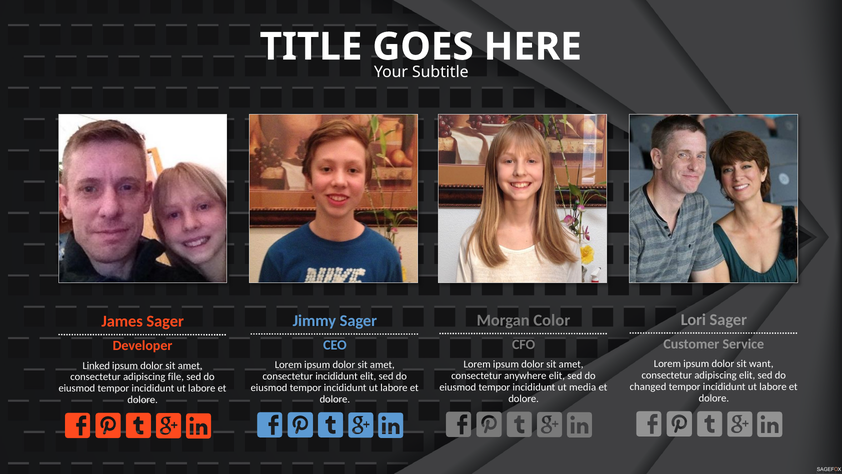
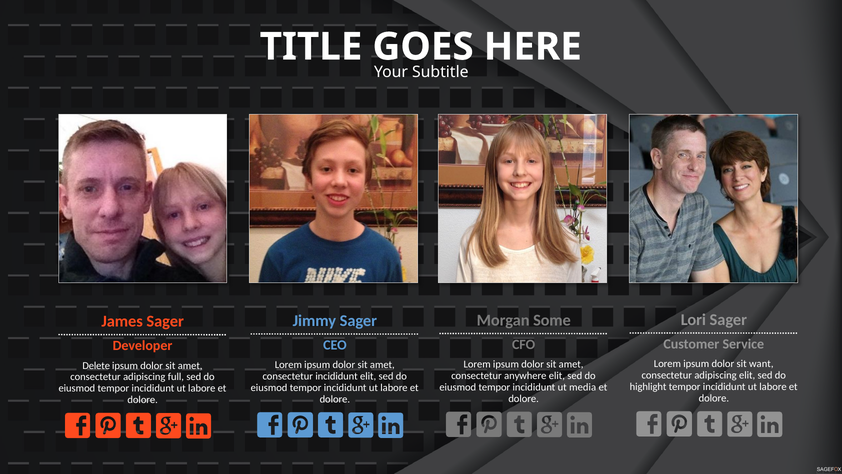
Color: Color -> Some (552, 320)
Linked: Linked -> Delete (96, 365)
file: file -> full (176, 377)
changed: changed -> highlight (648, 386)
